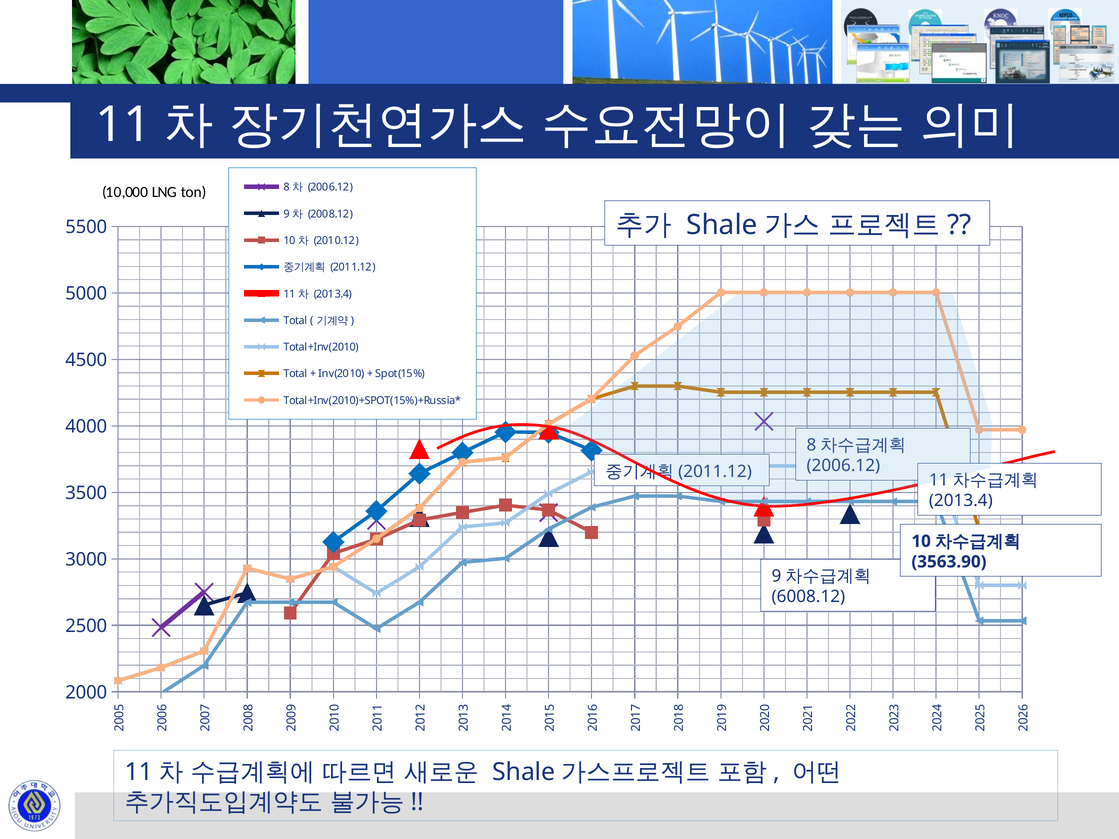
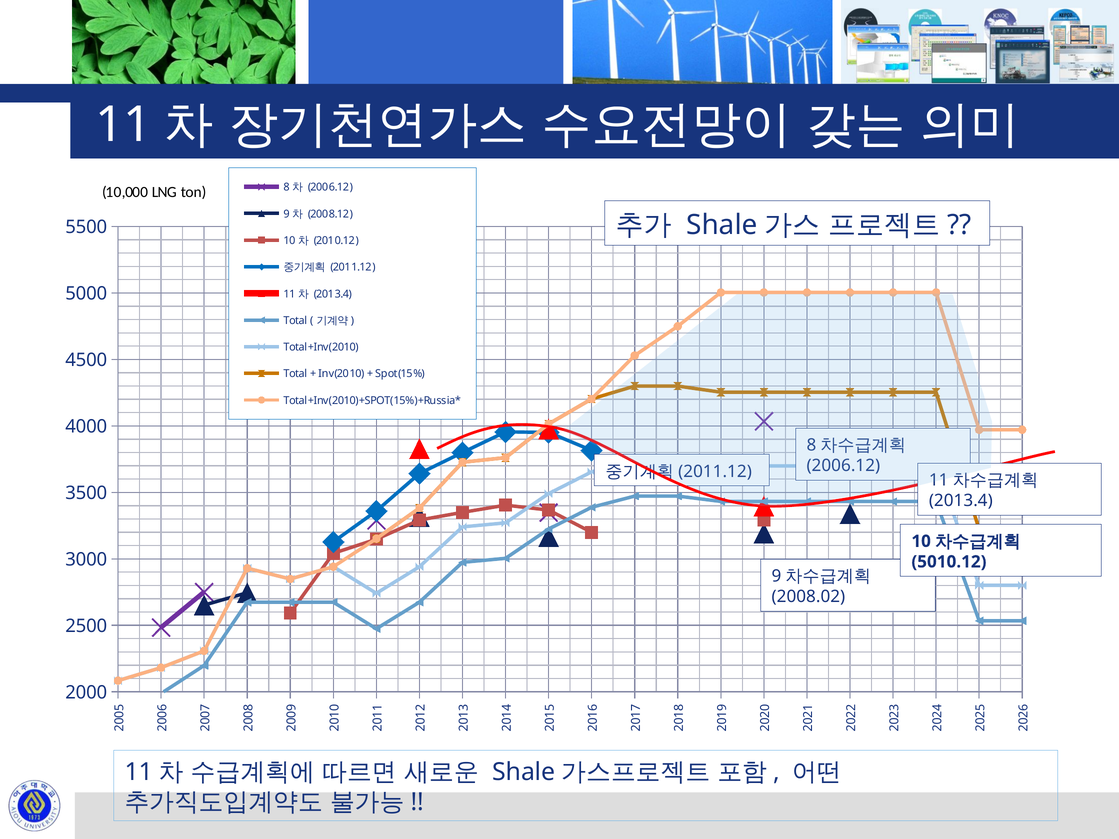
3563.90: 3563.90 -> 5010.12 (949, 562)
6008.12: 6008.12 -> 2008.02 (808, 597)
